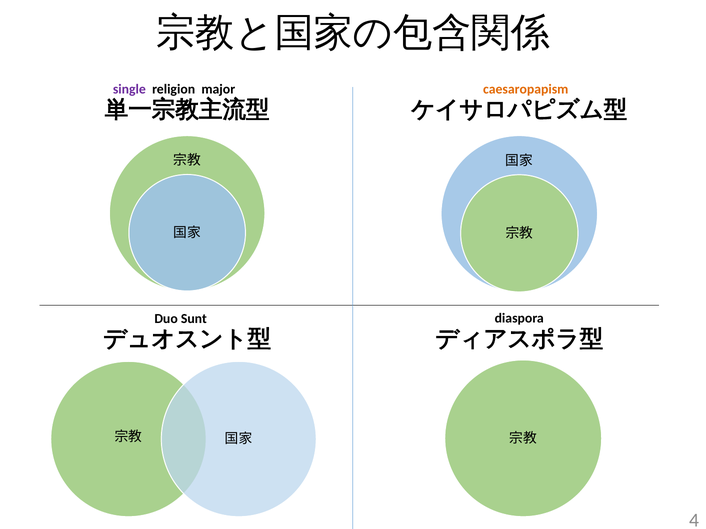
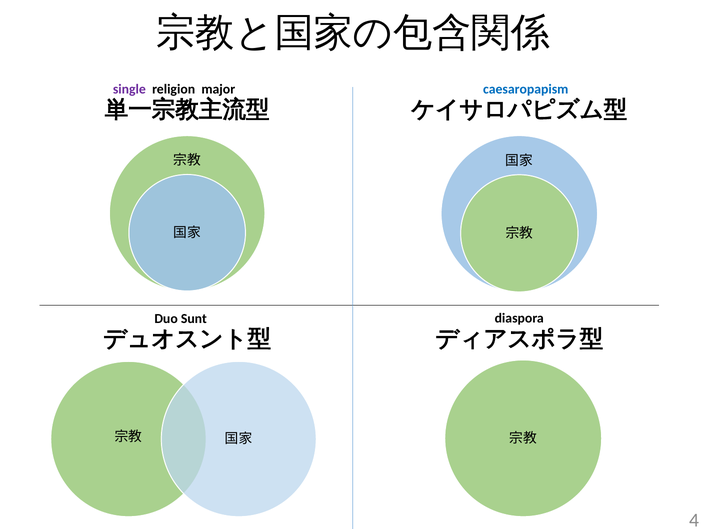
caesaropapism colour: orange -> blue (526, 89)
